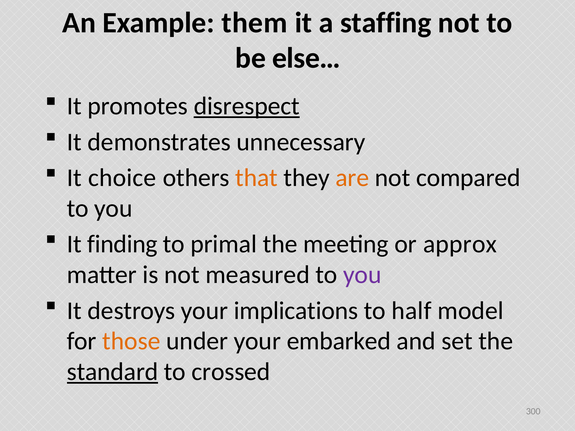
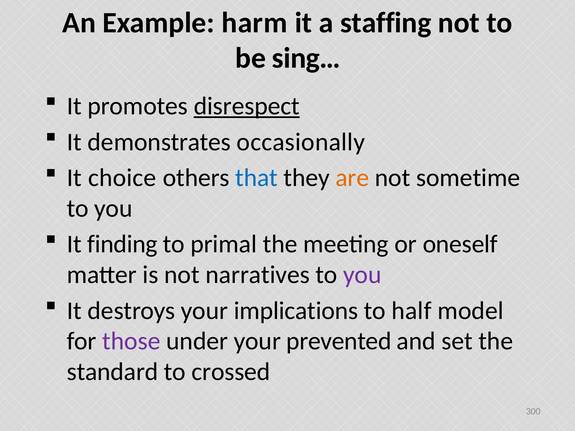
them: them -> harm (254, 23)
else…: else… -> sing… (306, 58)
unnecessary: unnecessary -> occasionally (301, 142)
that colour: orange -> blue (257, 178)
compared: compared -> sometime (468, 178)
approx: approx -> oneself (460, 244)
measured: measured -> narratives (258, 275)
those colour: orange -> purple (131, 341)
embarked: embarked -> prevented (339, 341)
standard underline: present -> none (113, 372)
